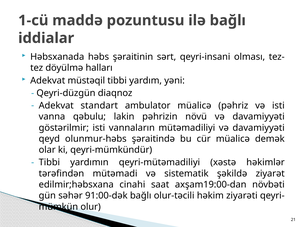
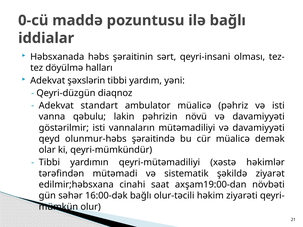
1-cü: 1-cü -> 0-cü (33, 20)
müstəqil: müstəqil -> şəxslərin (86, 81)
91:00-dək: 91:00-dək -> 16:00-dək (106, 196)
